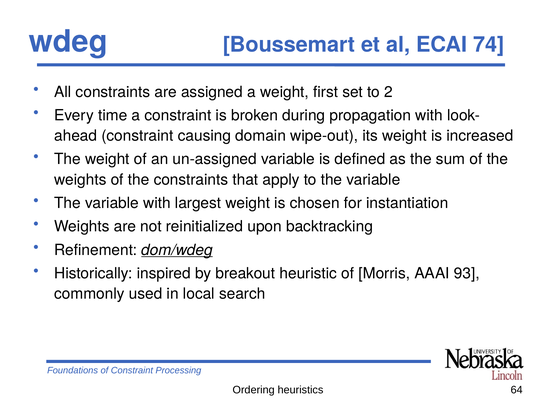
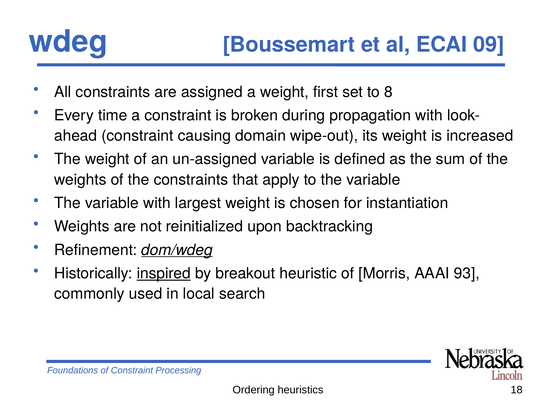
74: 74 -> 09 (489, 45)
2: 2 -> 8 (389, 92)
inspired underline: none -> present (164, 273)
64: 64 -> 18 (517, 390)
